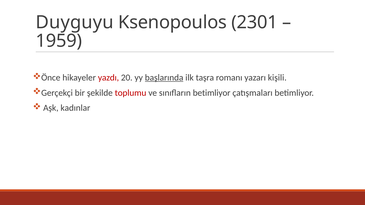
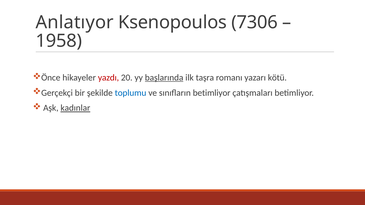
Duyguyu: Duyguyu -> Anlatıyor (75, 22)
2301: 2301 -> 7306 (255, 22)
1959: 1959 -> 1958 (59, 41)
kişili: kişili -> kötü (277, 78)
toplumu colour: red -> blue (131, 93)
kadınlar underline: none -> present (75, 108)
